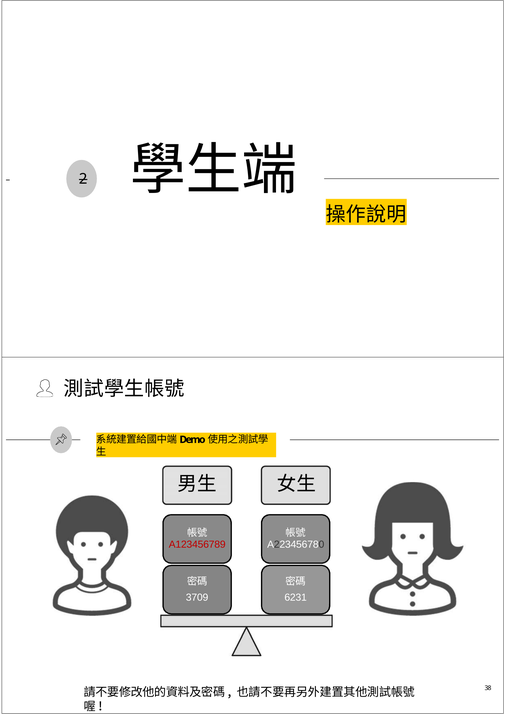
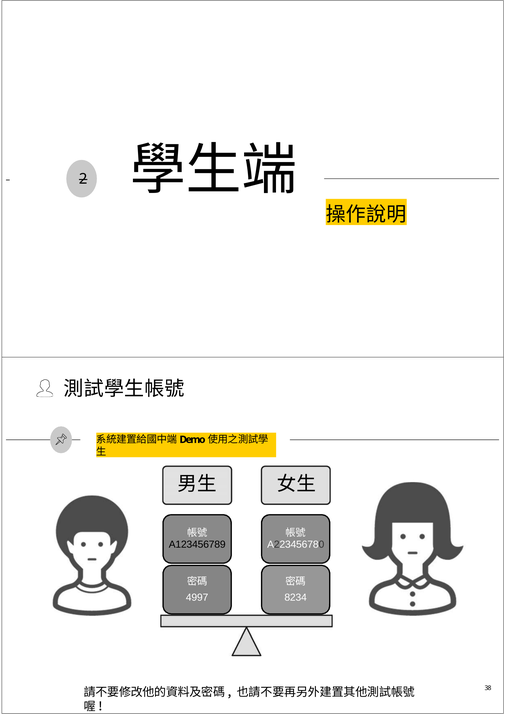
A123456789 colour: red -> black (197, 545)
3709: 3709 -> 4997 (197, 598)
6231: 6231 -> 8234 (296, 598)
